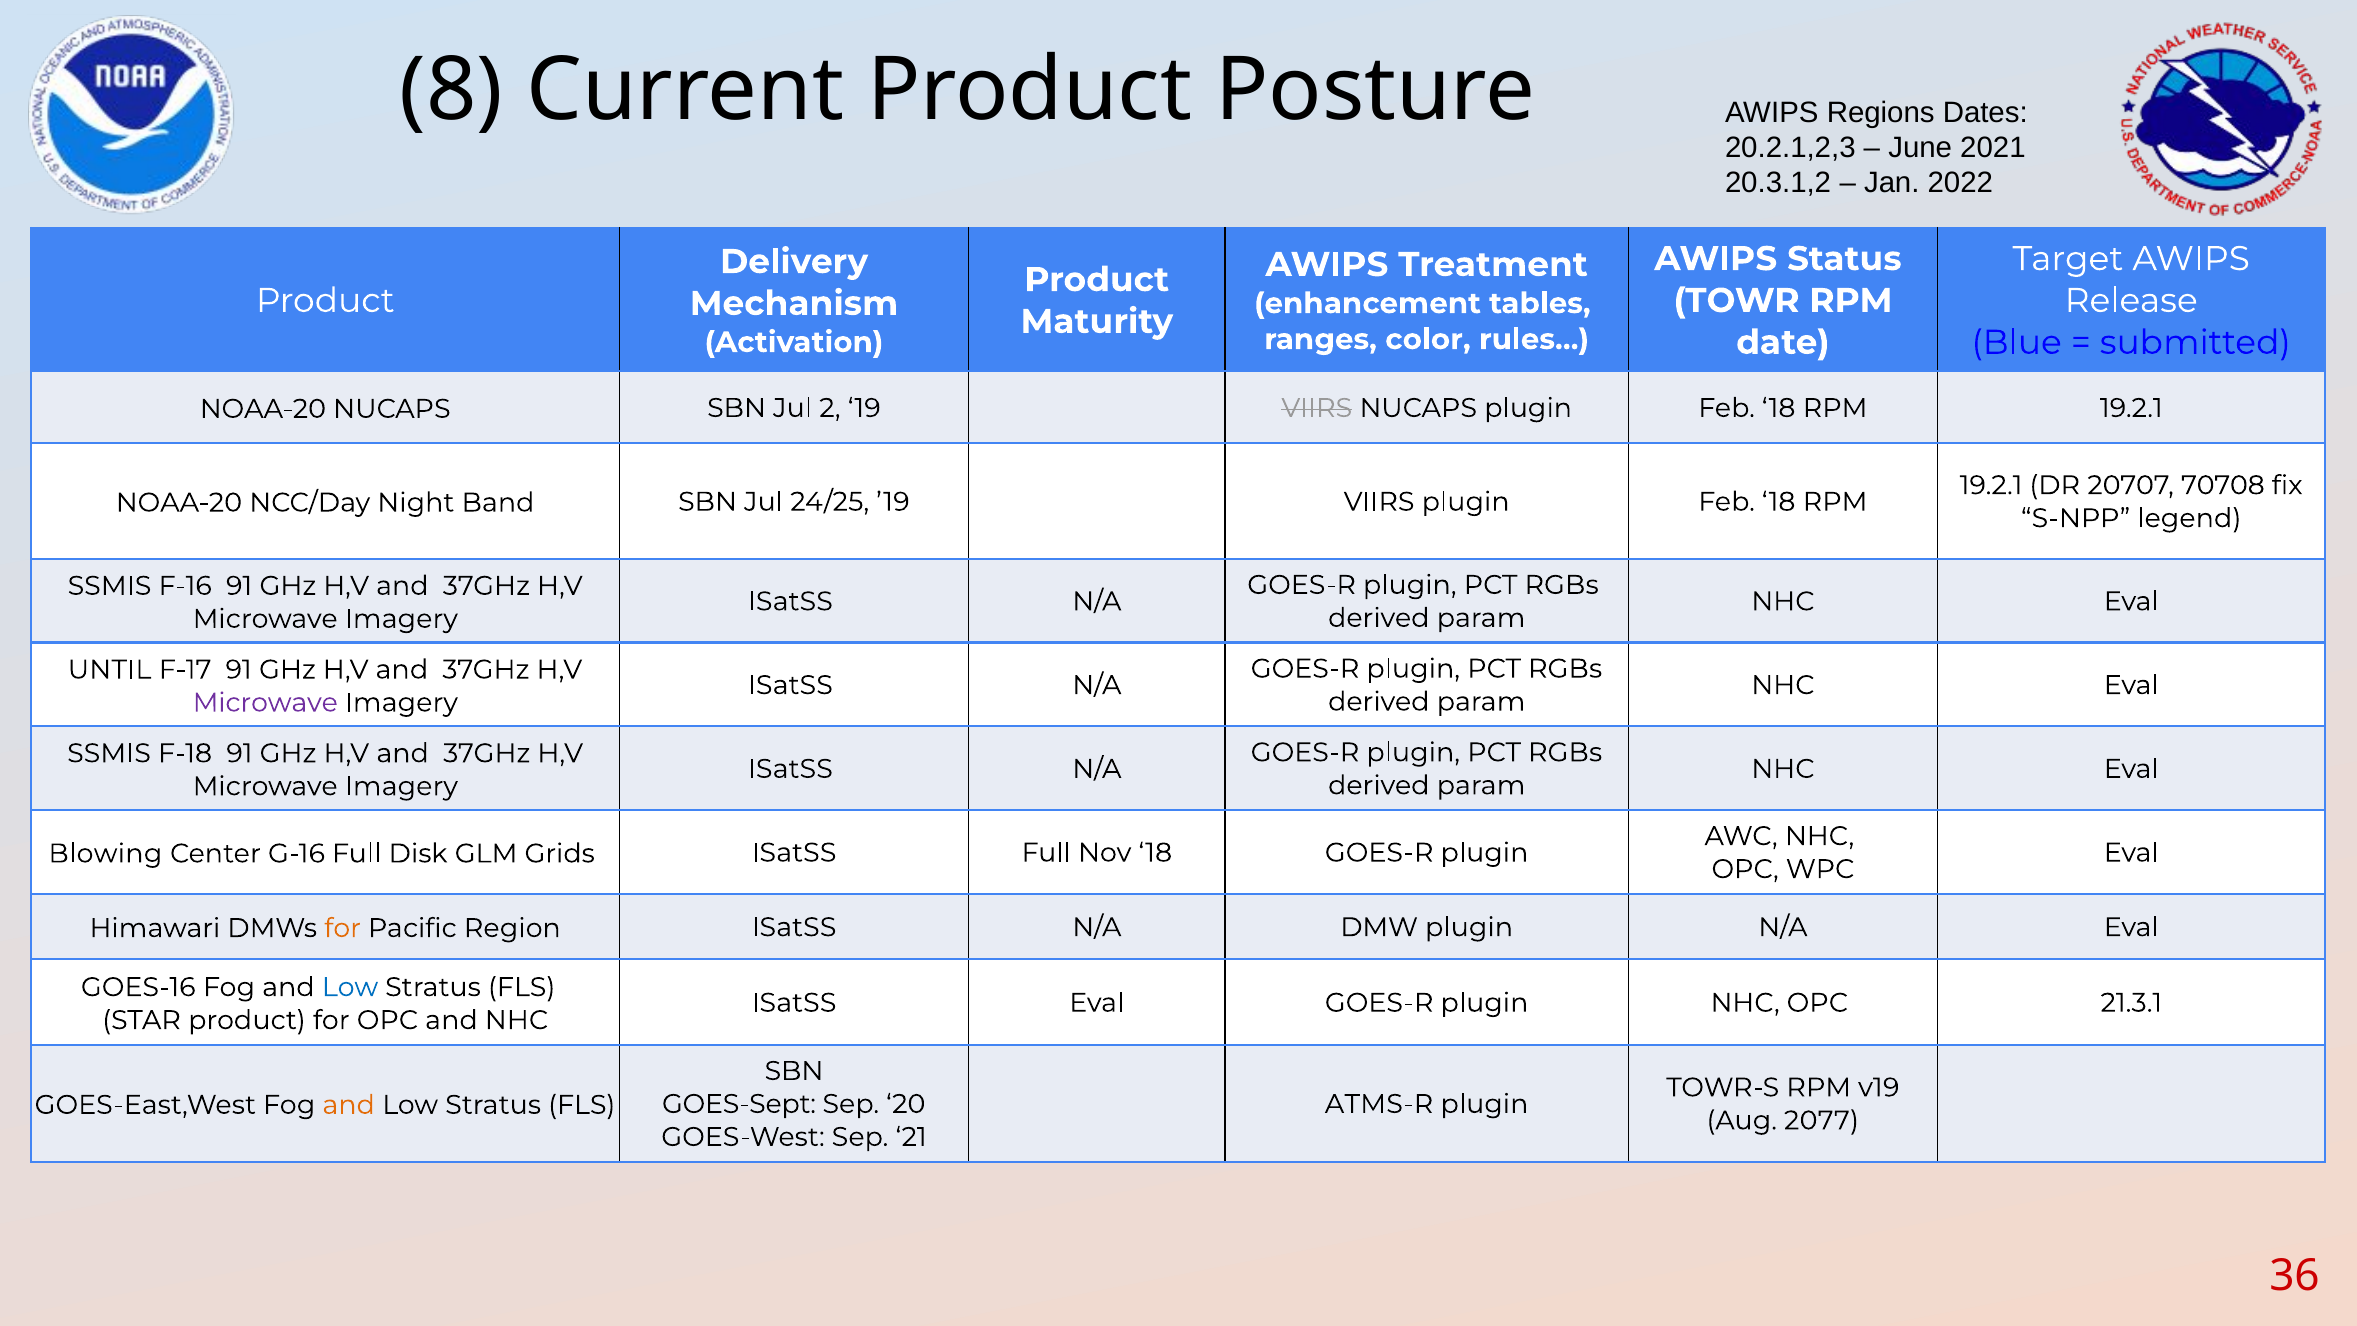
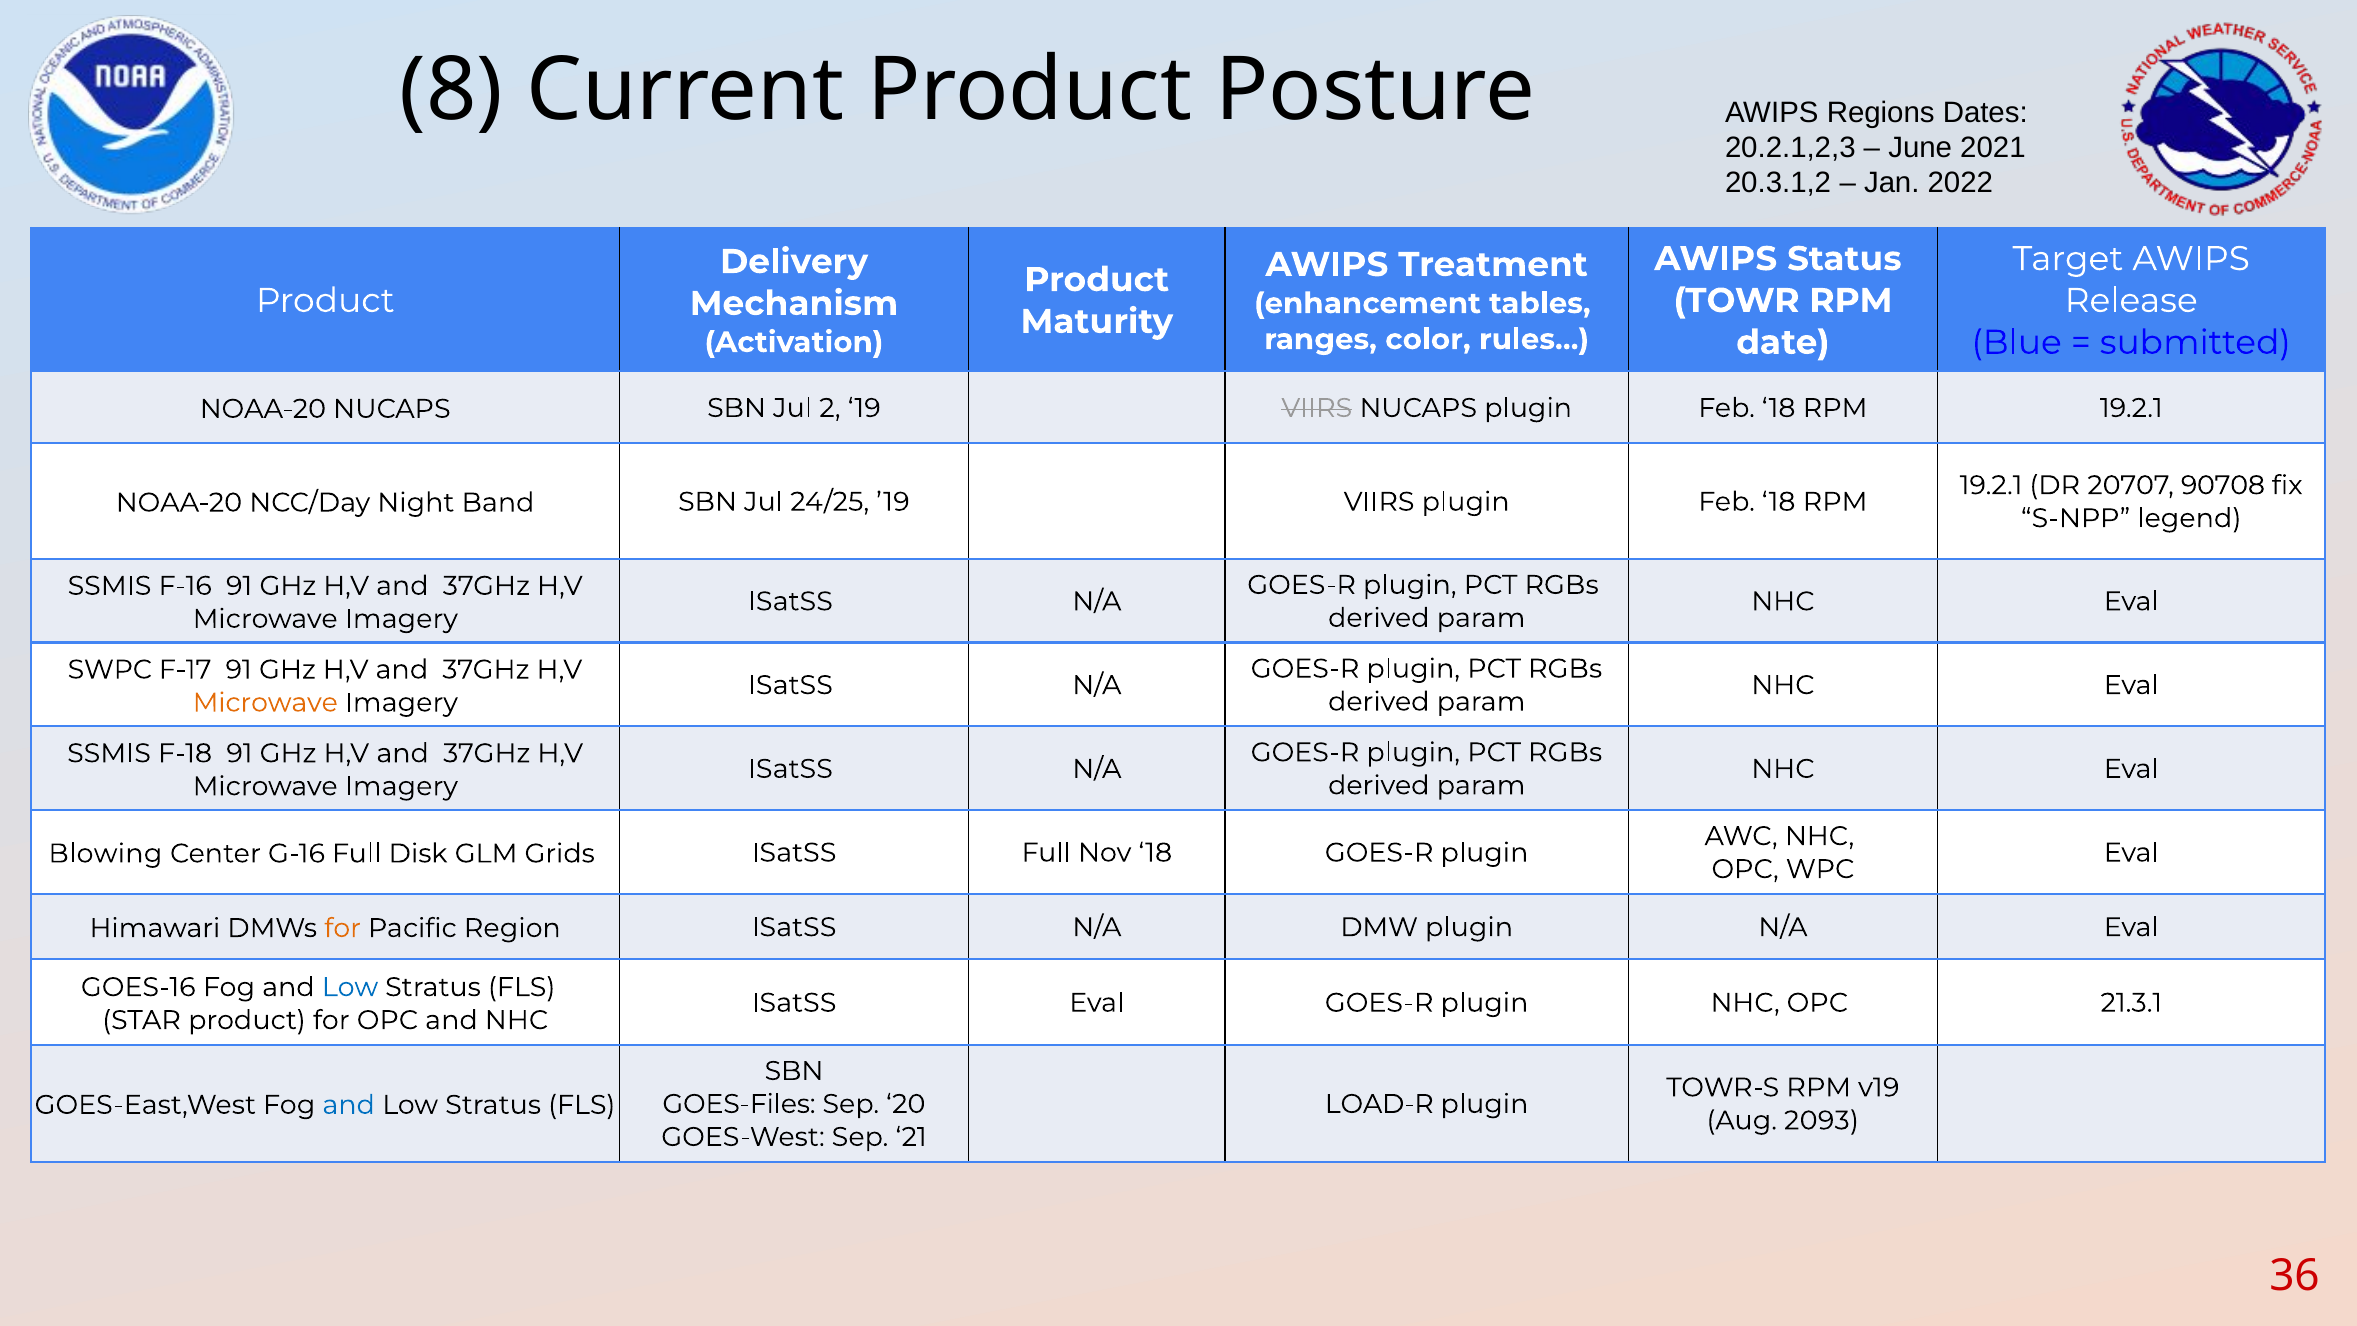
70708: 70708 -> 90708 (2223, 485)
UNTIL: UNTIL -> SWPC (110, 670)
Microwave colour: purple -> orange (265, 702)
GOES-Sept: GOES-Sept -> GOES-Files (739, 1104)
ATMS-R: ATMS-R -> LOAD-R (1379, 1104)
and colour: orange -> blue (349, 1105)
2077: 2077 -> 2093 (1821, 1120)
